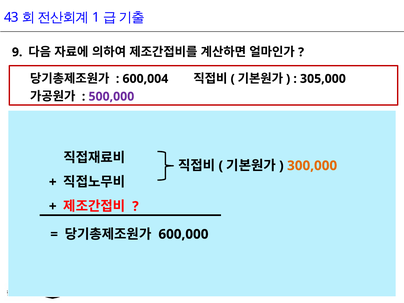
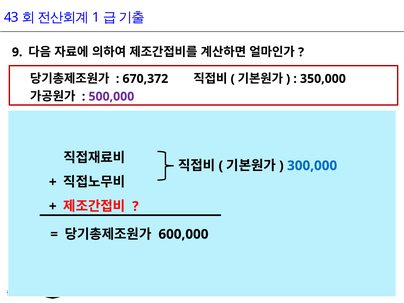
600,004: 600,004 -> 670,372 (145, 79)
305,000: 305,000 -> 350,000 (323, 79)
300,000 colour: orange -> blue (312, 166)
